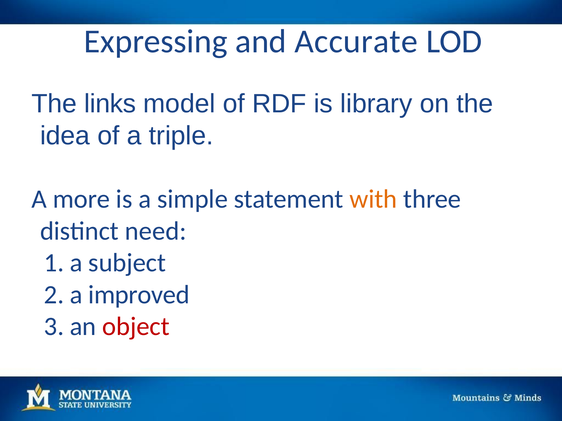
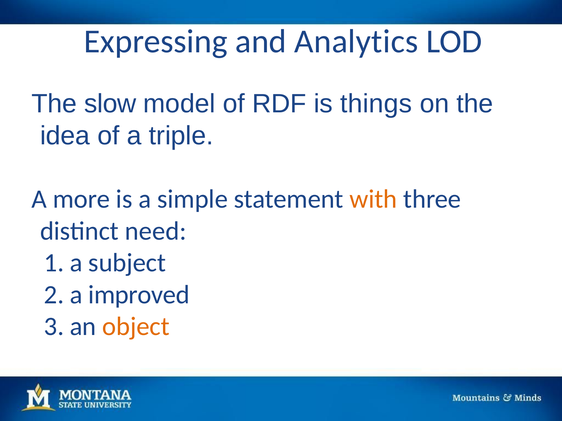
Accurate: Accurate -> Analytics (356, 41)
links: links -> slow (110, 104)
library: library -> things (376, 104)
object colour: red -> orange (136, 327)
